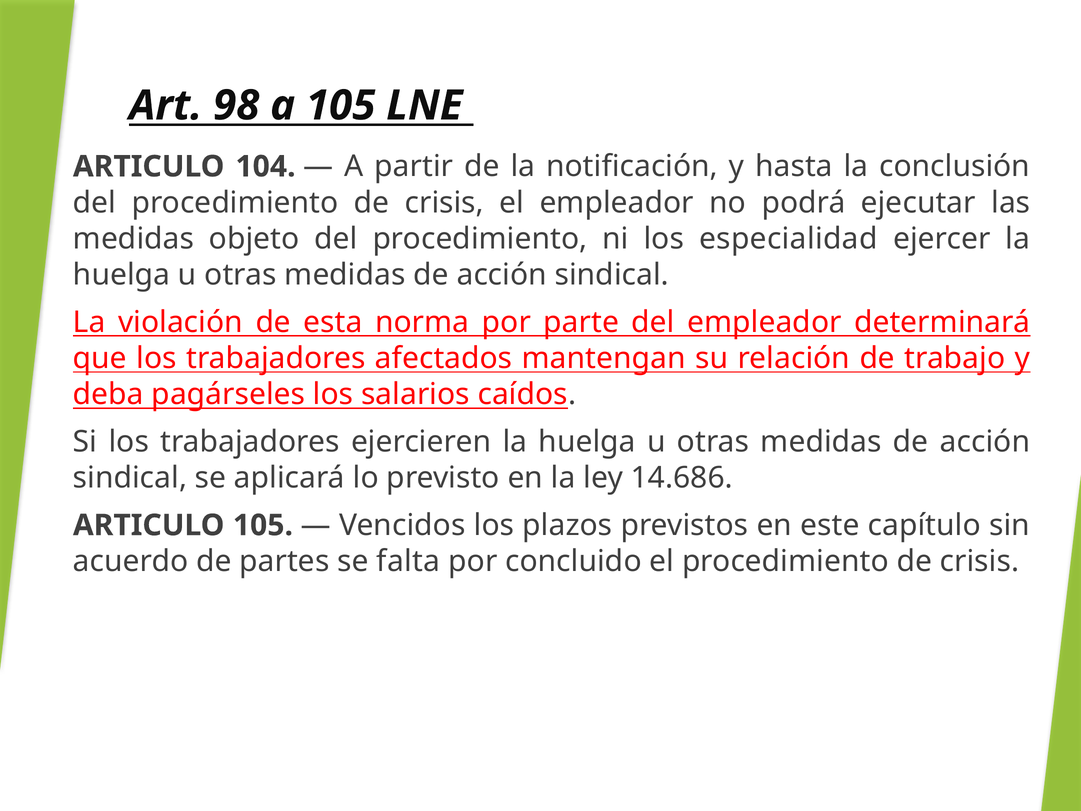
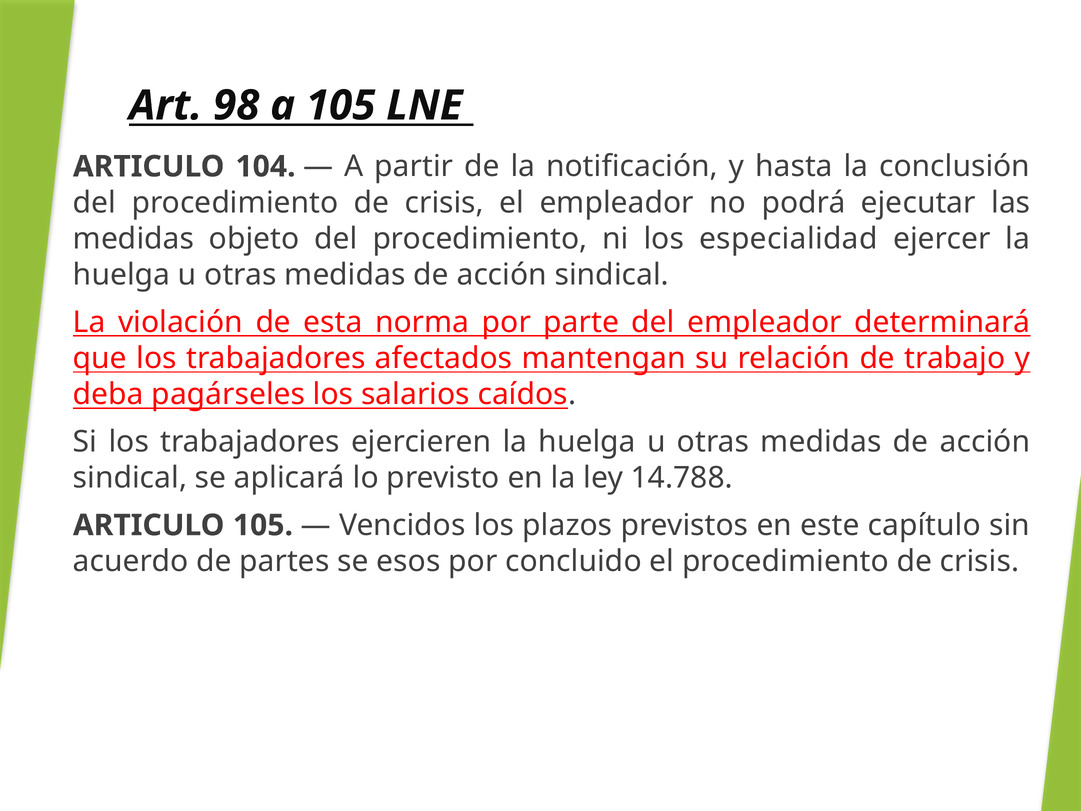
14.686: 14.686 -> 14.788 (682, 478)
falta: falta -> esos (408, 561)
